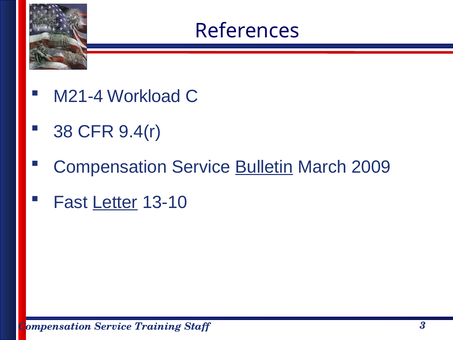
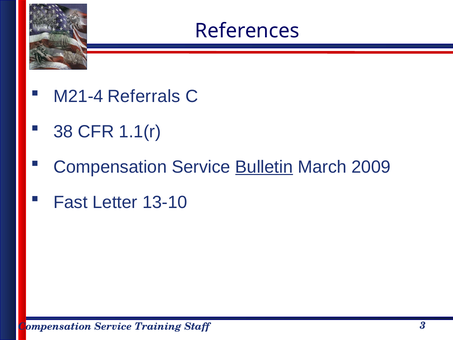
Workload: Workload -> Referrals (144, 96)
9.4(r: 9.4(r -> 1.1(r (140, 132)
Letter underline: present -> none (115, 202)
